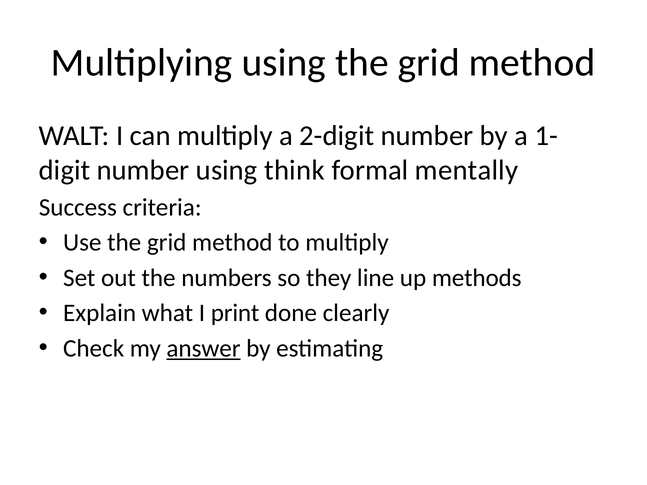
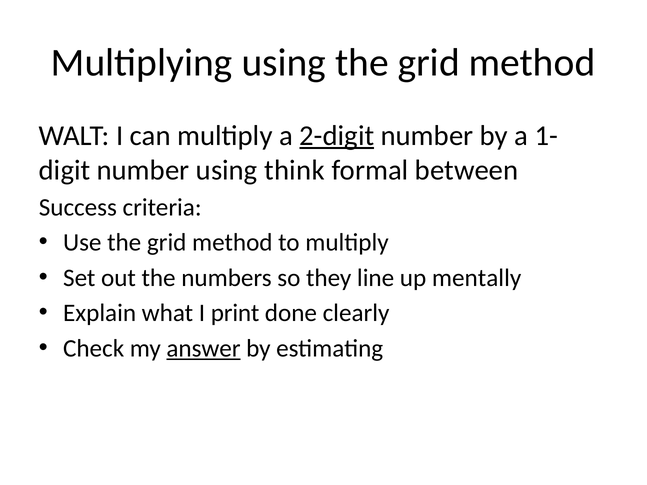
2-digit underline: none -> present (337, 136)
mentally: mentally -> between (467, 170)
methods: methods -> mentally (477, 278)
